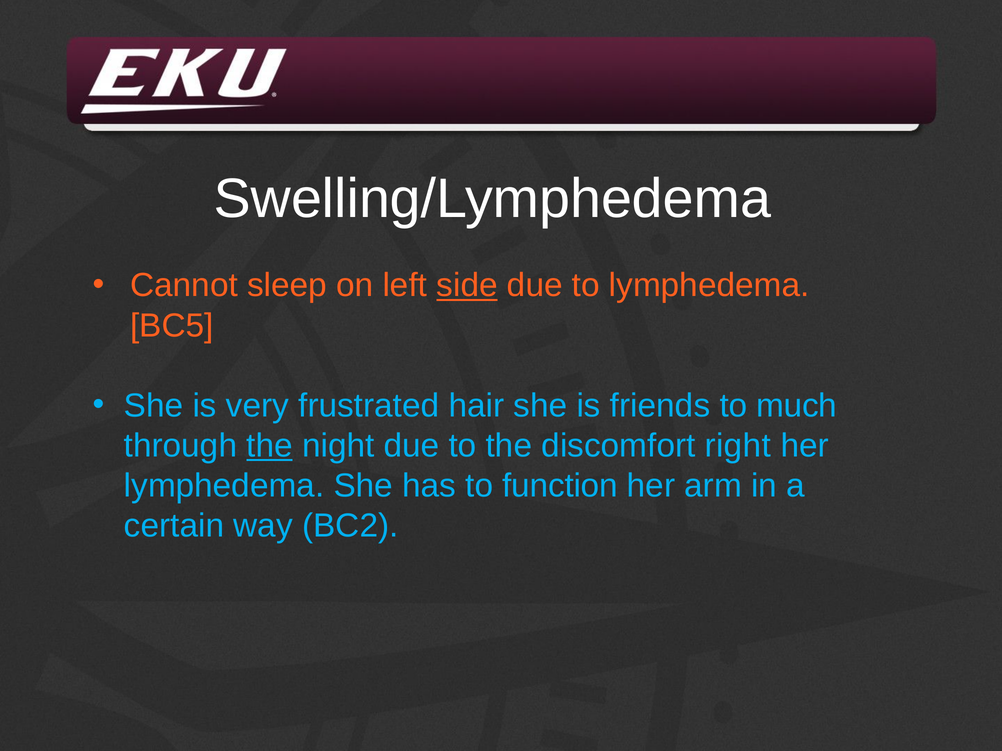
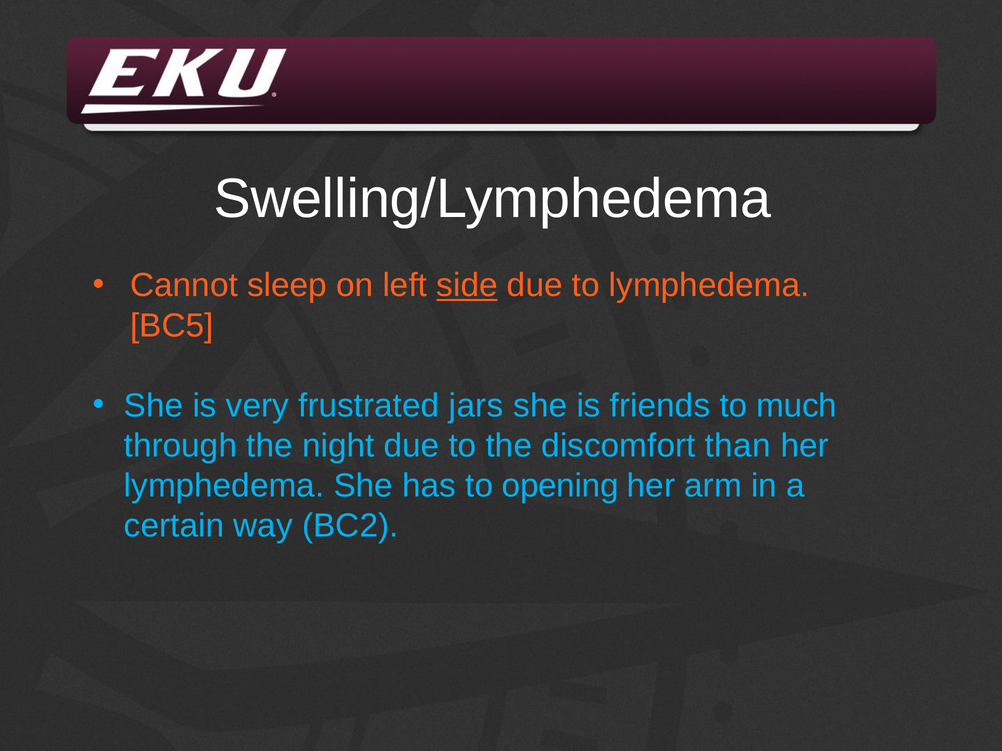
hair: hair -> jars (476, 406)
the underline: present -> none (270, 446)
right: right -> than (738, 446)
function: function -> opening (560, 486)
